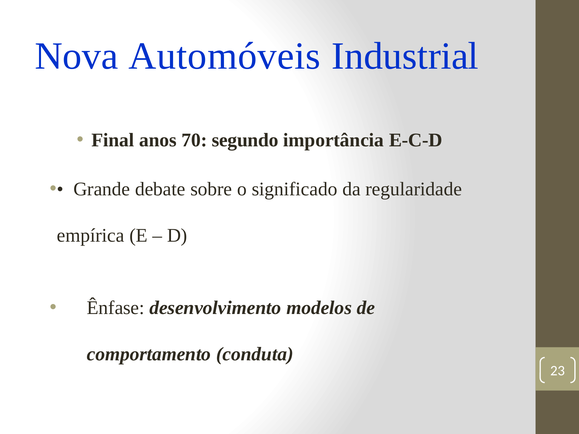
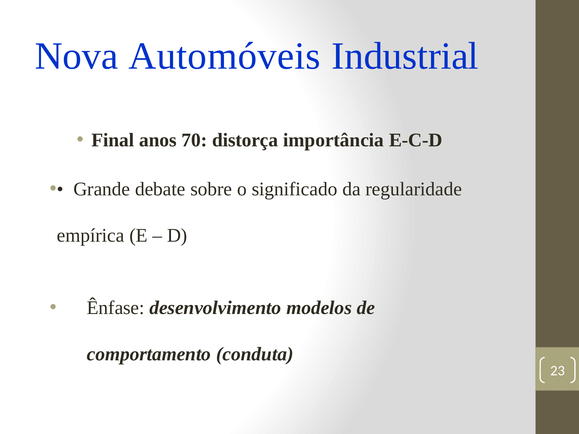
segundo: segundo -> distorça (245, 140)
